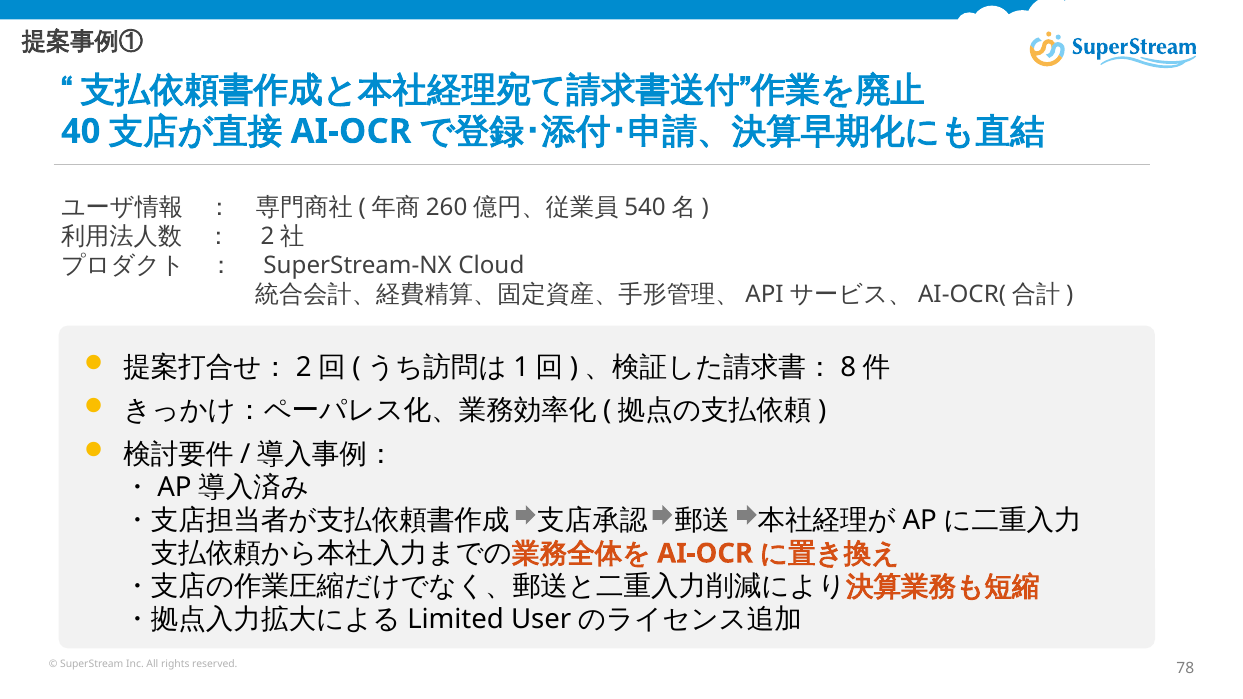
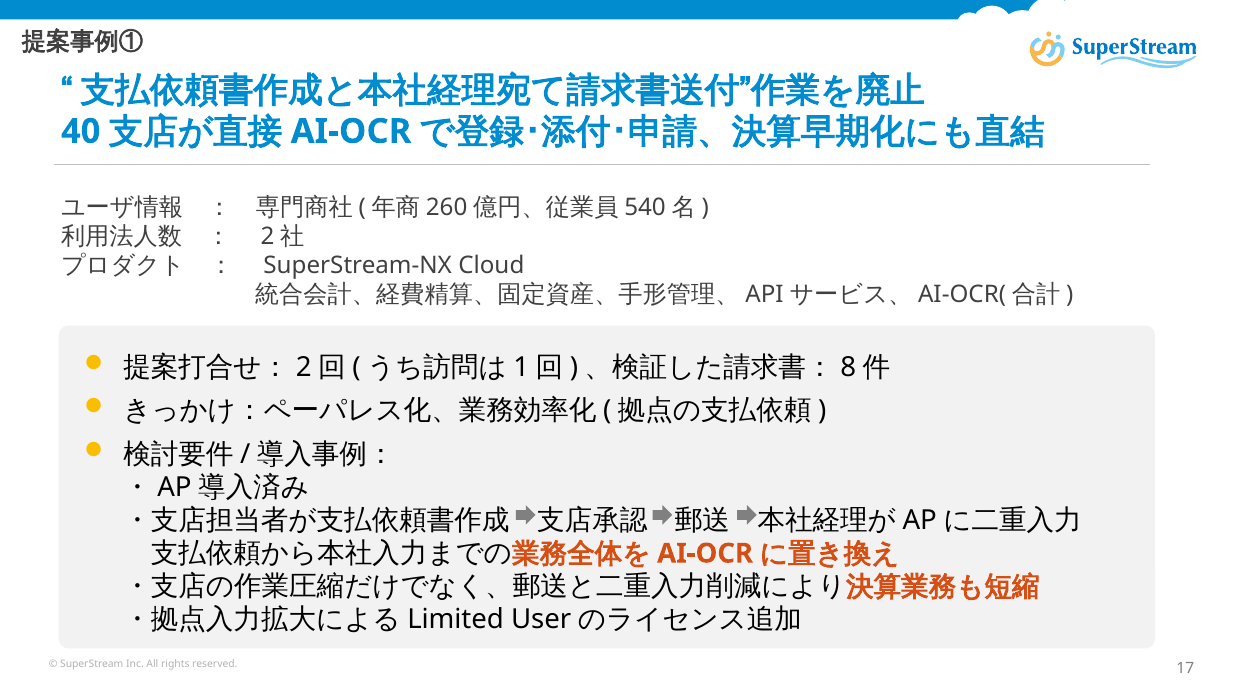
78: 78 -> 17 (1185, 668)
